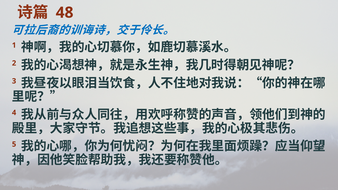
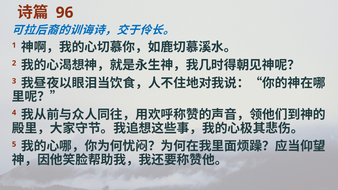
48: 48 -> 96 (65, 13)
